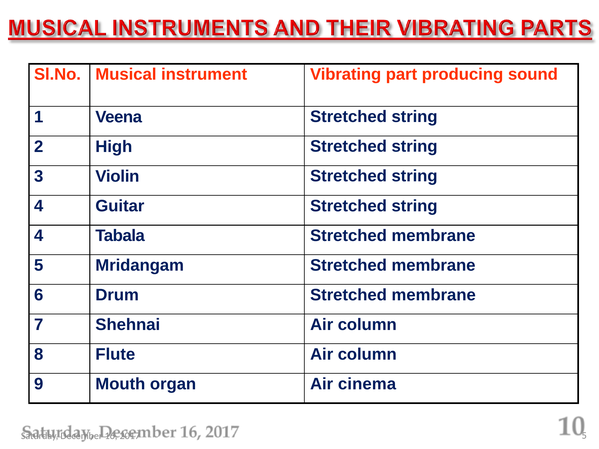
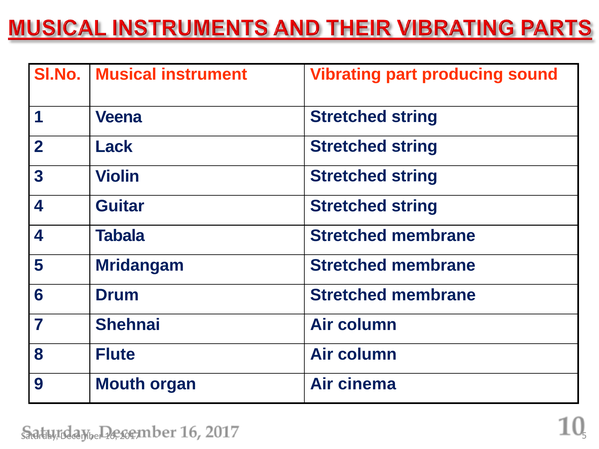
High: High -> Lack (114, 147)
